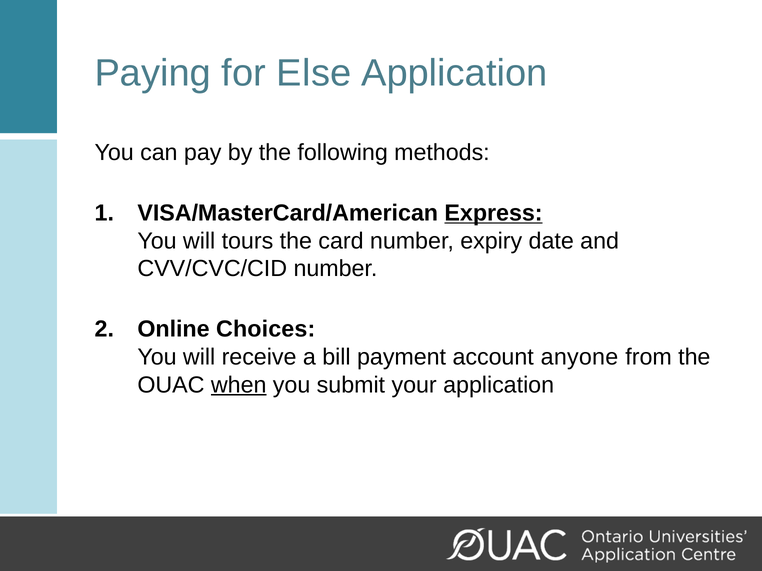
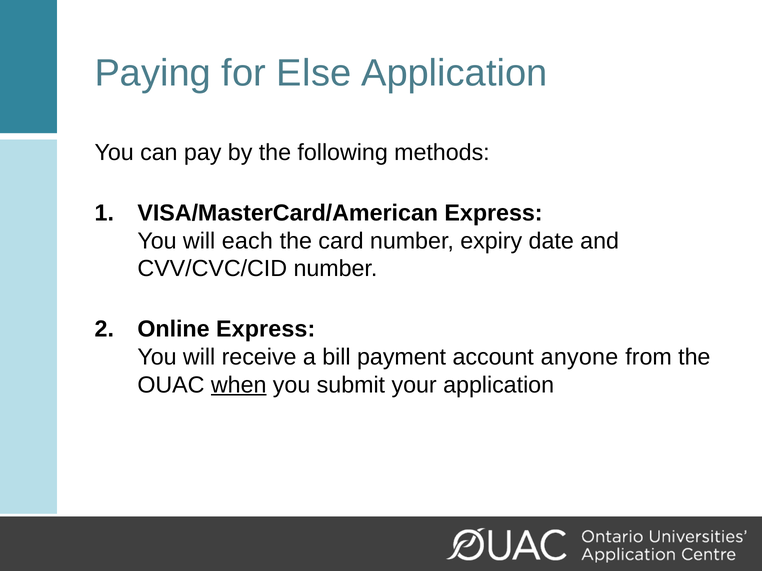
Express underline: present -> none (494, 213)
tours: tours -> each (247, 241)
Online Choices: Choices -> Express (266, 329)
